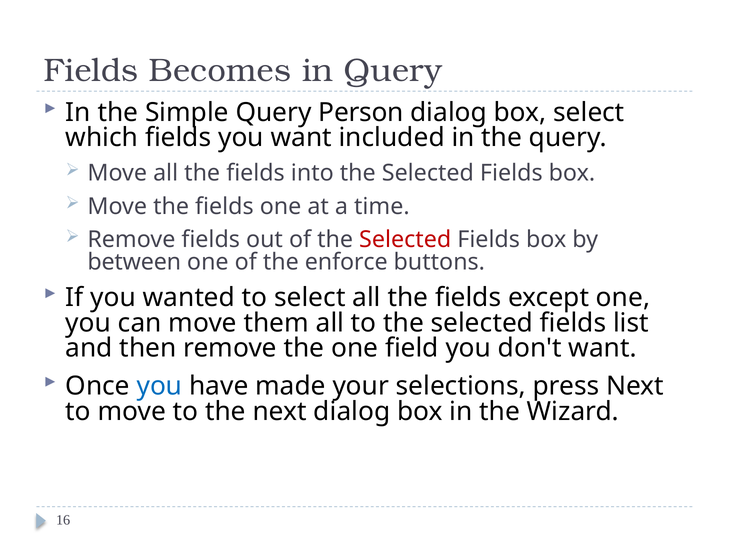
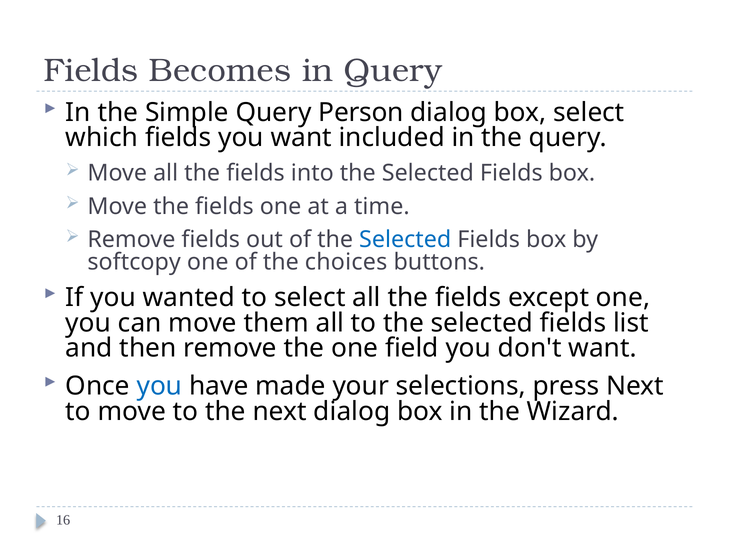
Selected colour: red -> blue (405, 240)
between: between -> softcopy (134, 262)
enforce: enforce -> choices (346, 262)
